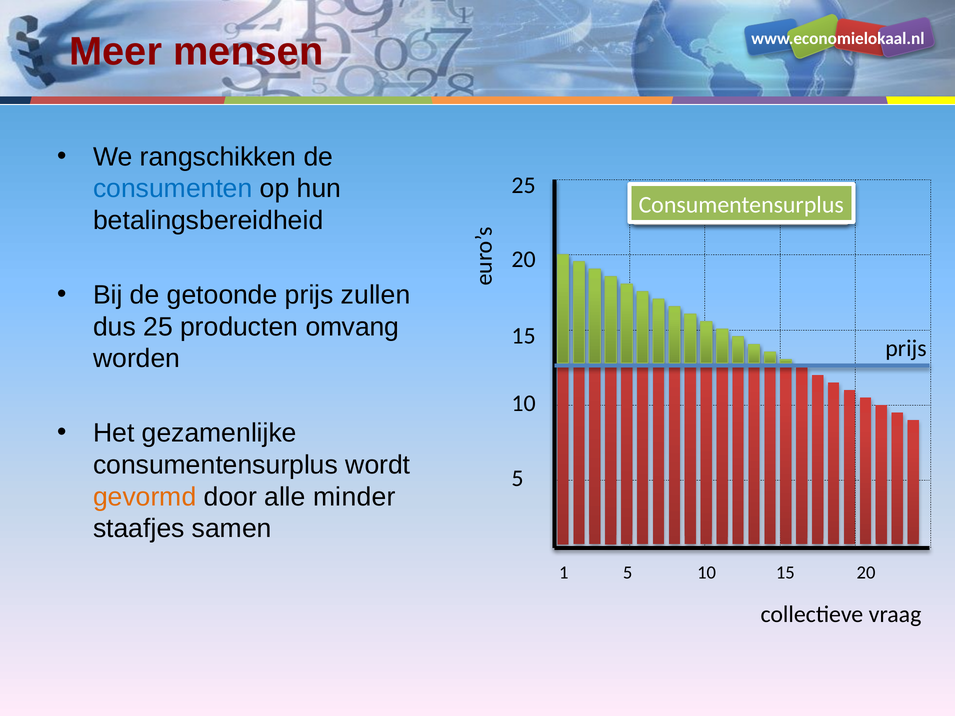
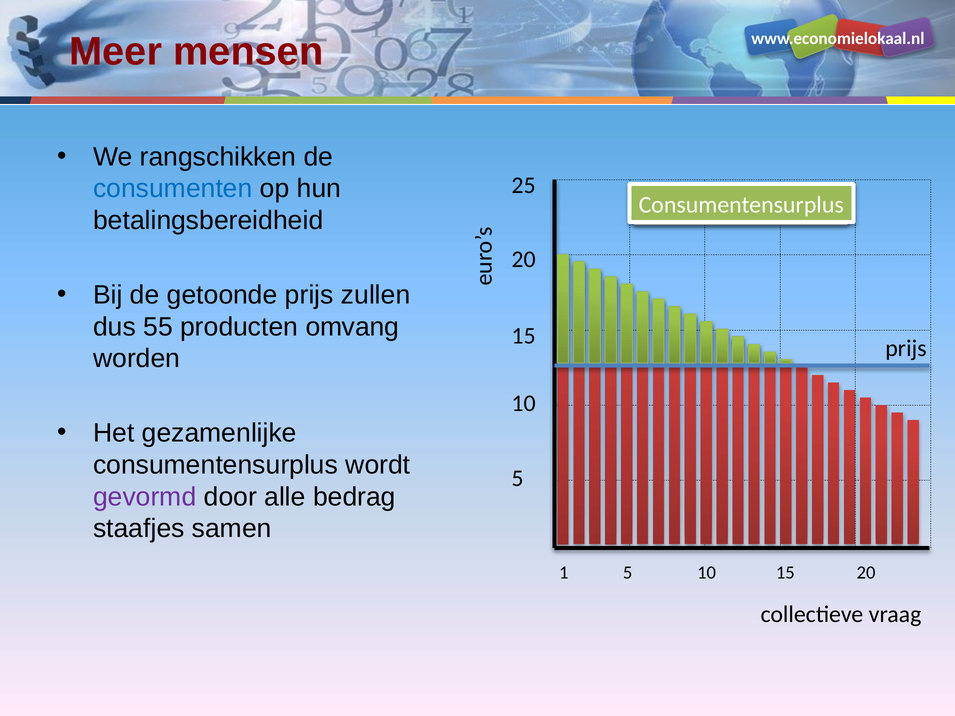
dus 25: 25 -> 55 (158, 327)
gevormd colour: orange -> purple (145, 497)
minder: minder -> bedrag (354, 497)
